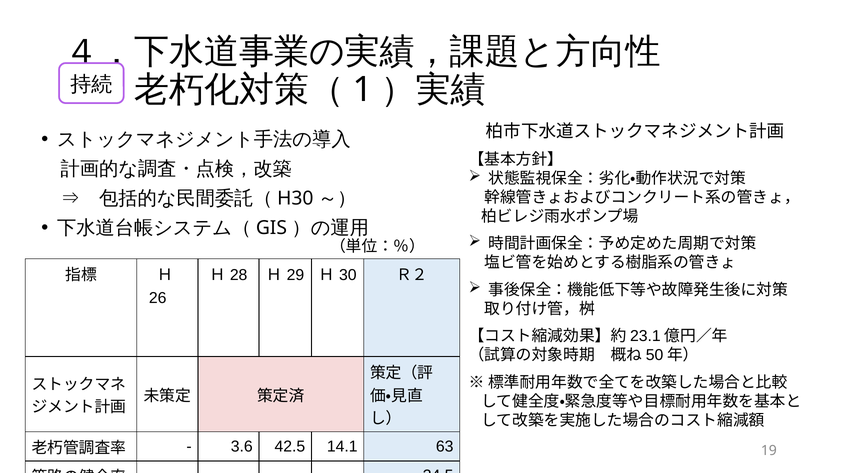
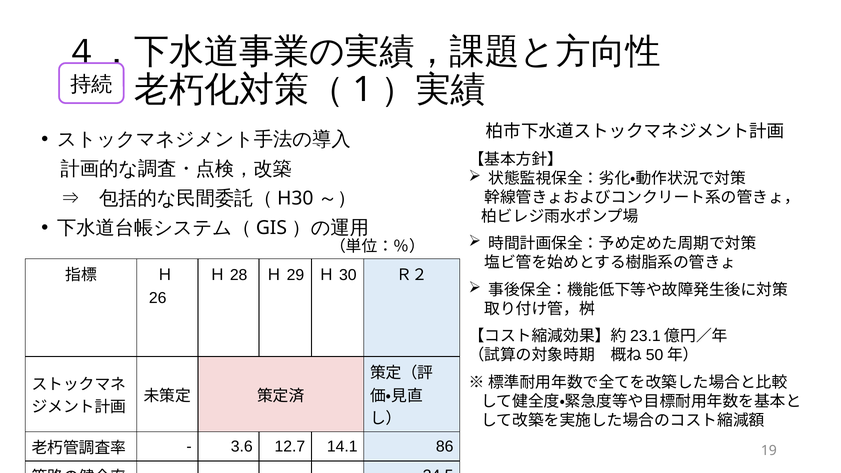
42.5: 42.5 -> 12.7 (290, 447)
63: 63 -> 86 (445, 447)
